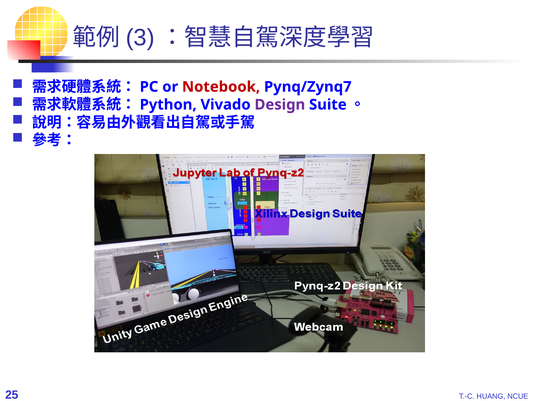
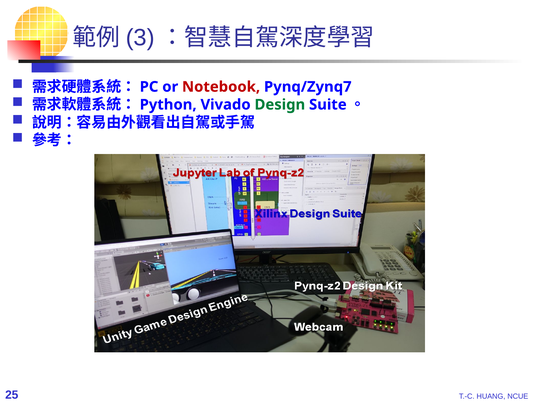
Design colour: purple -> green (280, 105)
